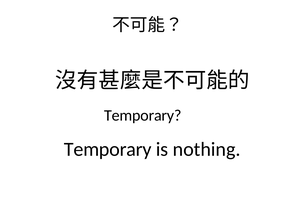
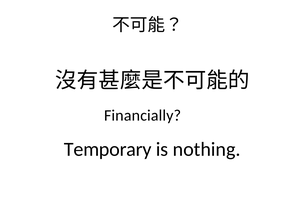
Temporary: Temporary -> Financially (143, 115)
